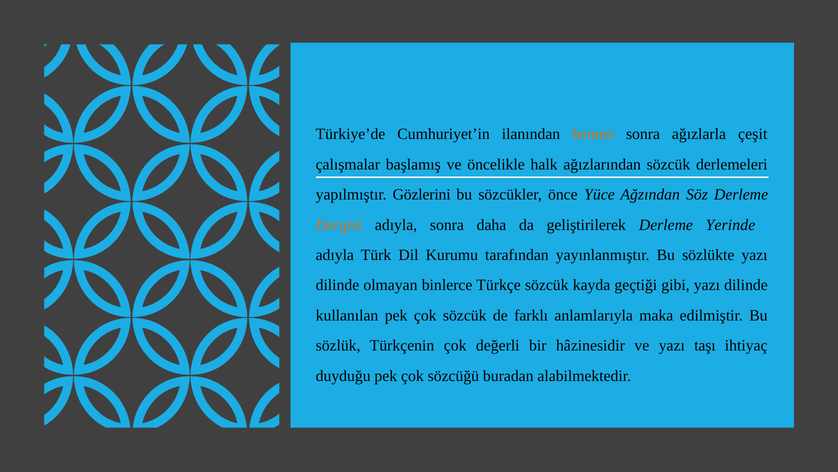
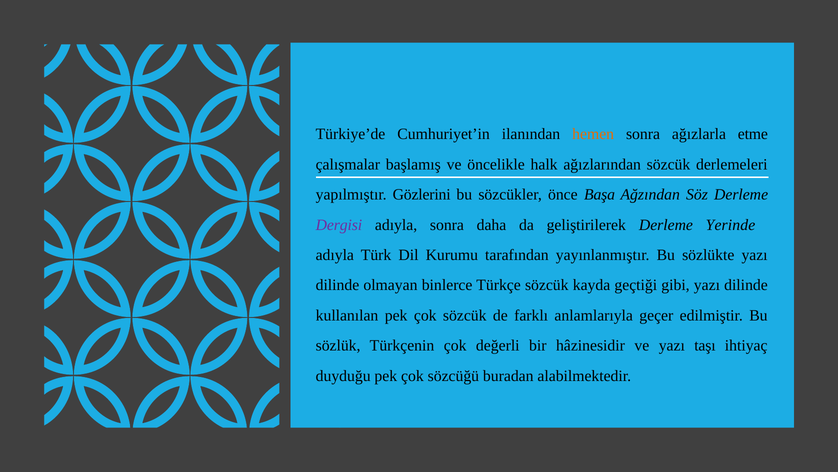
çeşit: çeşit -> etme (753, 134)
Yüce: Yüce -> Başa (600, 194)
Dergisi colour: orange -> purple (339, 225)
maka: maka -> geçer (656, 315)
